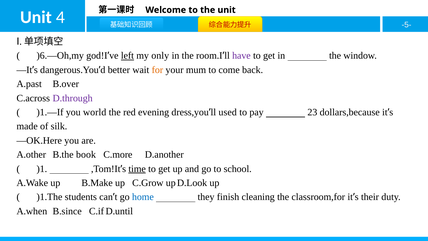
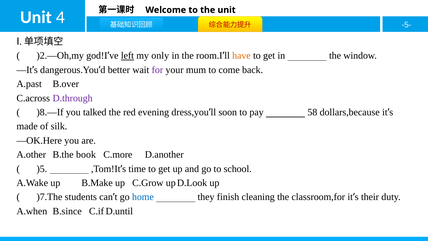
)6.—Oh,my: )6.—Oh,my -> )2.—Oh,my (60, 56)
have colour: purple -> orange (241, 56)
for colour: orange -> purple (157, 70)
)1.—If: )1.—If -> )8.—If (50, 112)
world: world -> talked (95, 112)
used: used -> soon (228, 112)
23: 23 -> 58 (312, 112)
)1: )1 -> )5 (42, 169)
time underline: present -> none (137, 169)
)1.The: )1.The -> )7.The (49, 197)
